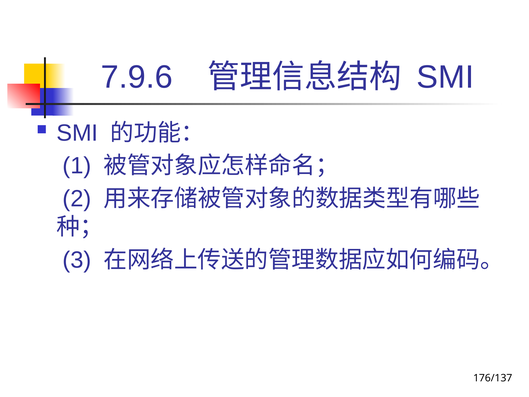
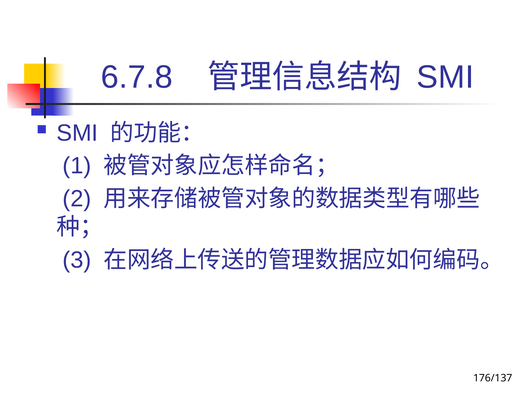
7.9.6: 7.9.6 -> 6.7.8 (137, 77)
